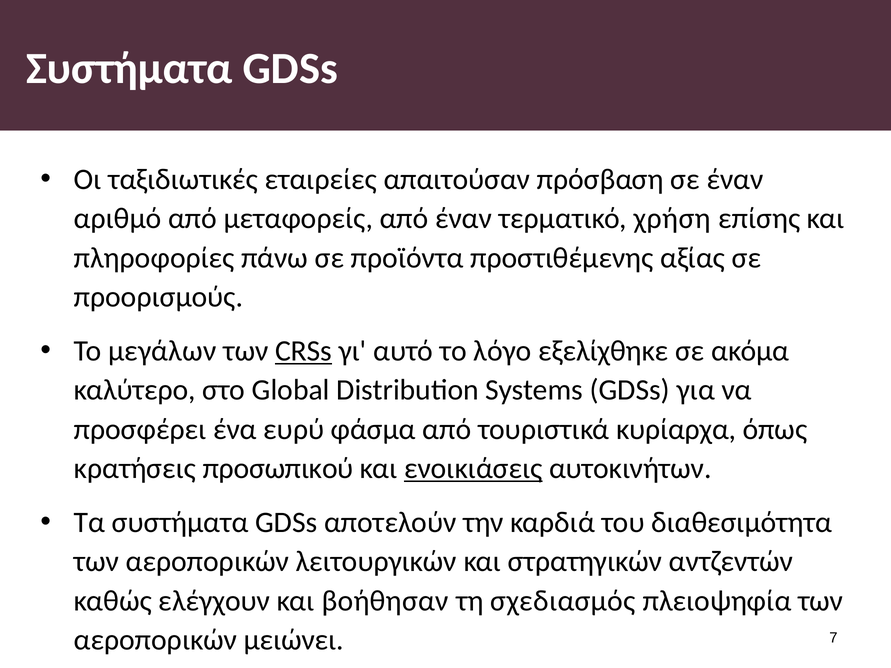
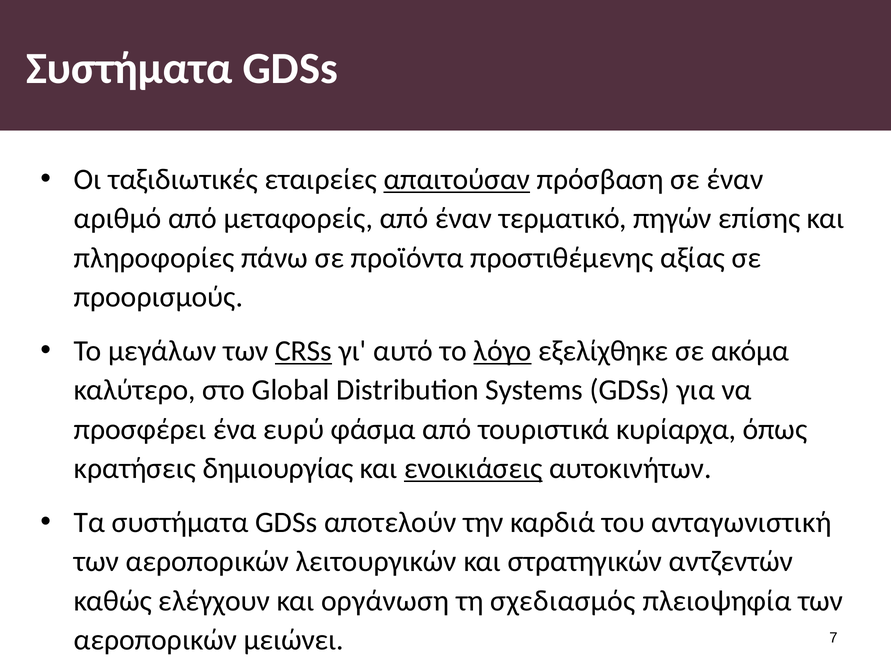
απαιτούσαν underline: none -> present (457, 180)
χρήση: χρήση -> πηγών (673, 219)
λόγο underline: none -> present (502, 351)
προσωπικού: προσωπικού -> δημιουργίας (278, 469)
διαθεσιμότητα: διαθεσιμότητα -> ανταγωνιστική (741, 523)
βοήθησαν: βοήθησαν -> οργάνωση (385, 601)
